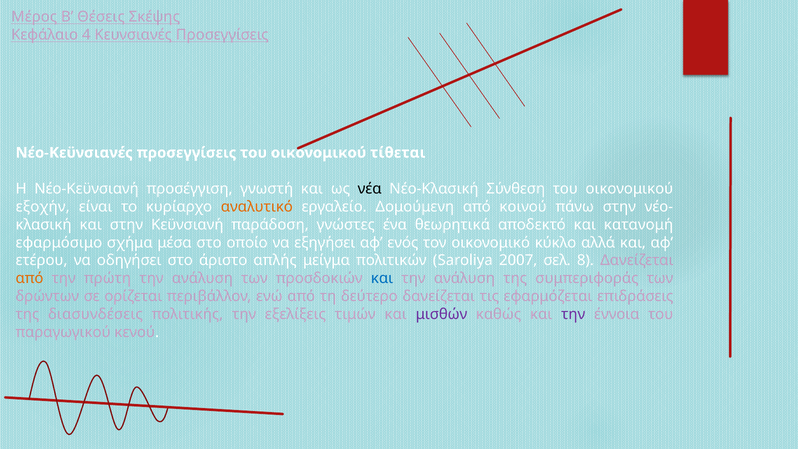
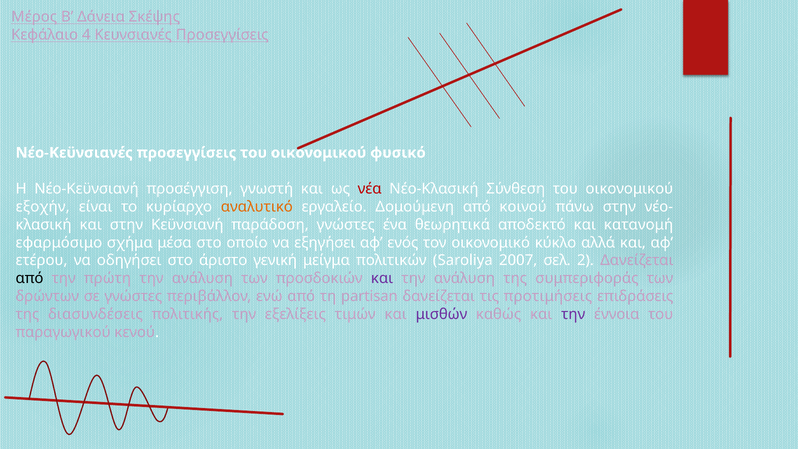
Θέσεις: Θέσεις -> Δάνεια (101, 17)
τίθεται: τίθεται -> φυσικό (398, 153)
νέα colour: black -> red (370, 189)
απλής: απλής -> γενική (275, 260)
8: 8 -> 2 (585, 260)
από colour: orange -> black (30, 278)
και colour: blue -> purple (382, 278)
σε ορίζεται: ορίζεται -> γνώστες (133, 296)
δεύτερο: δεύτερο -> partisan (369, 296)
εφαρμόζεται: εφαρμόζεται -> προτιμήσεις (548, 296)
